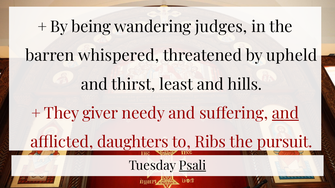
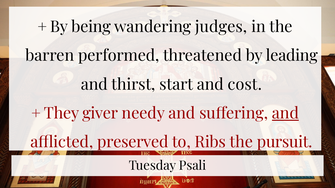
whispered: whispered -> performed (119, 56)
upheld: upheld -> leading (292, 56)
least: least -> start (176, 85)
hills: hills -> cost (245, 85)
daughters: daughters -> preserved (133, 143)
Psali underline: present -> none (193, 166)
